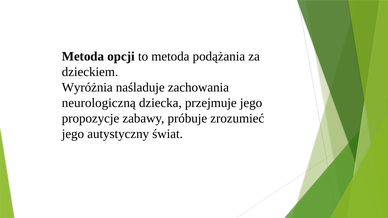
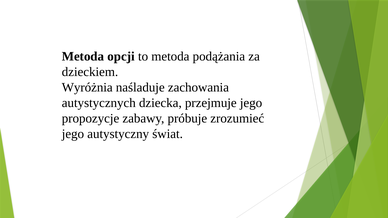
neurologiczną: neurologiczną -> autystycznych (99, 103)
